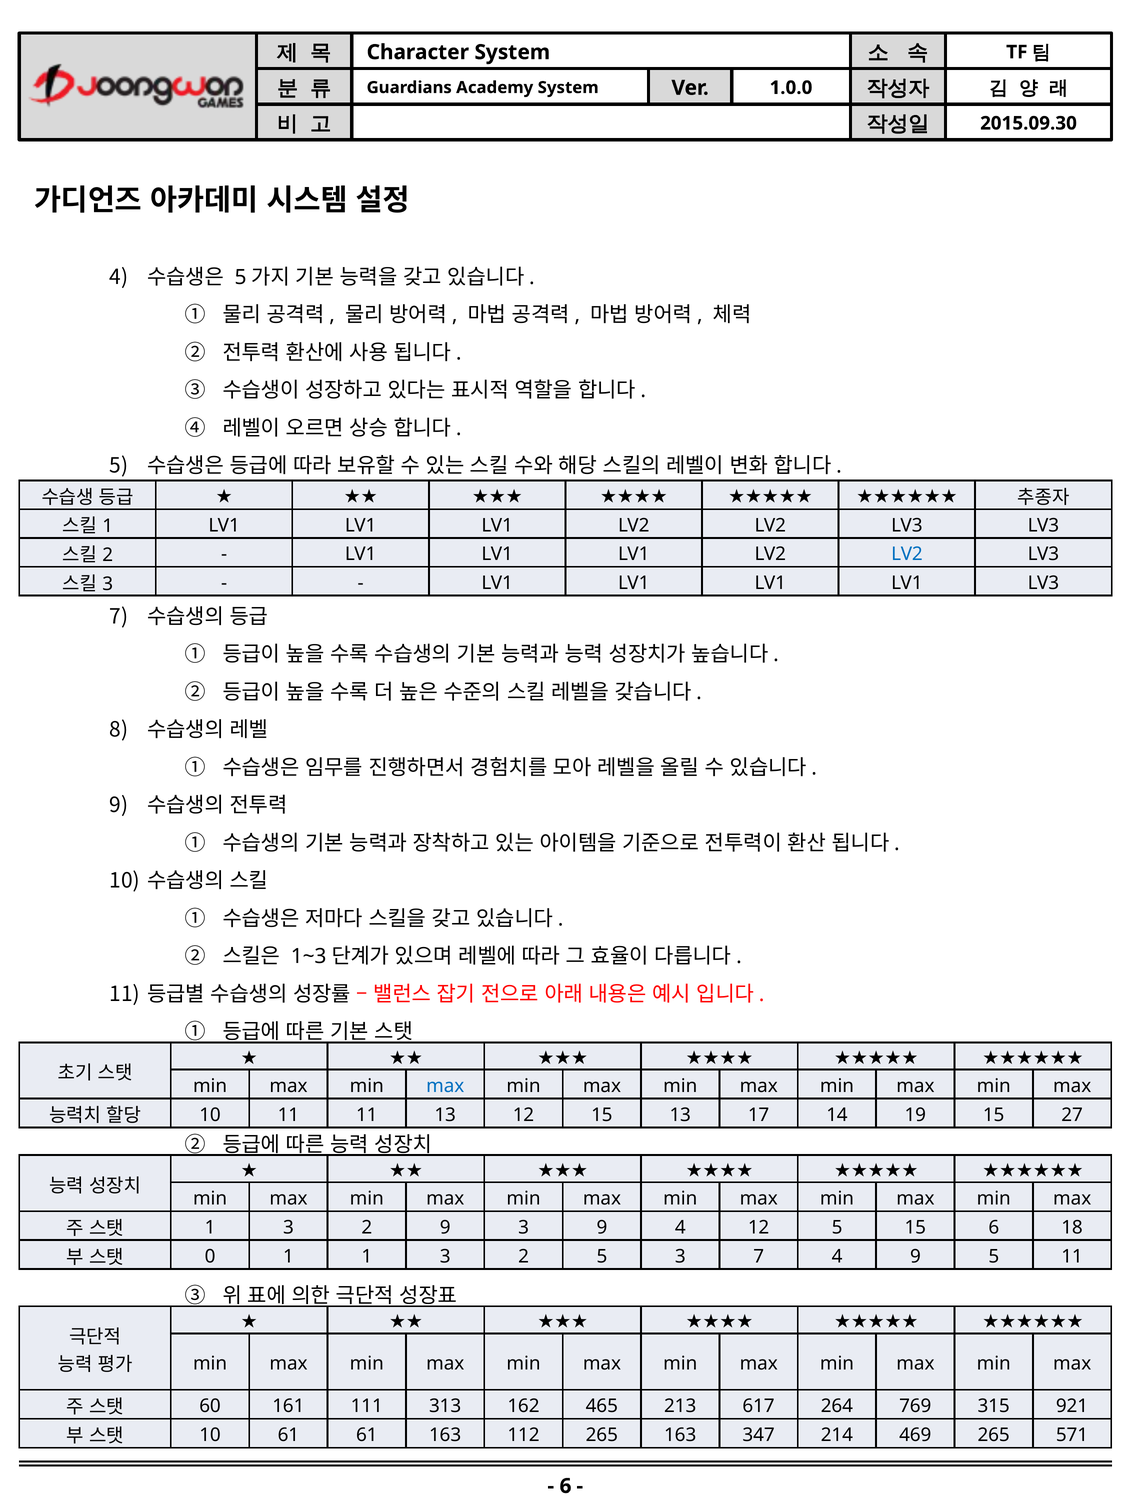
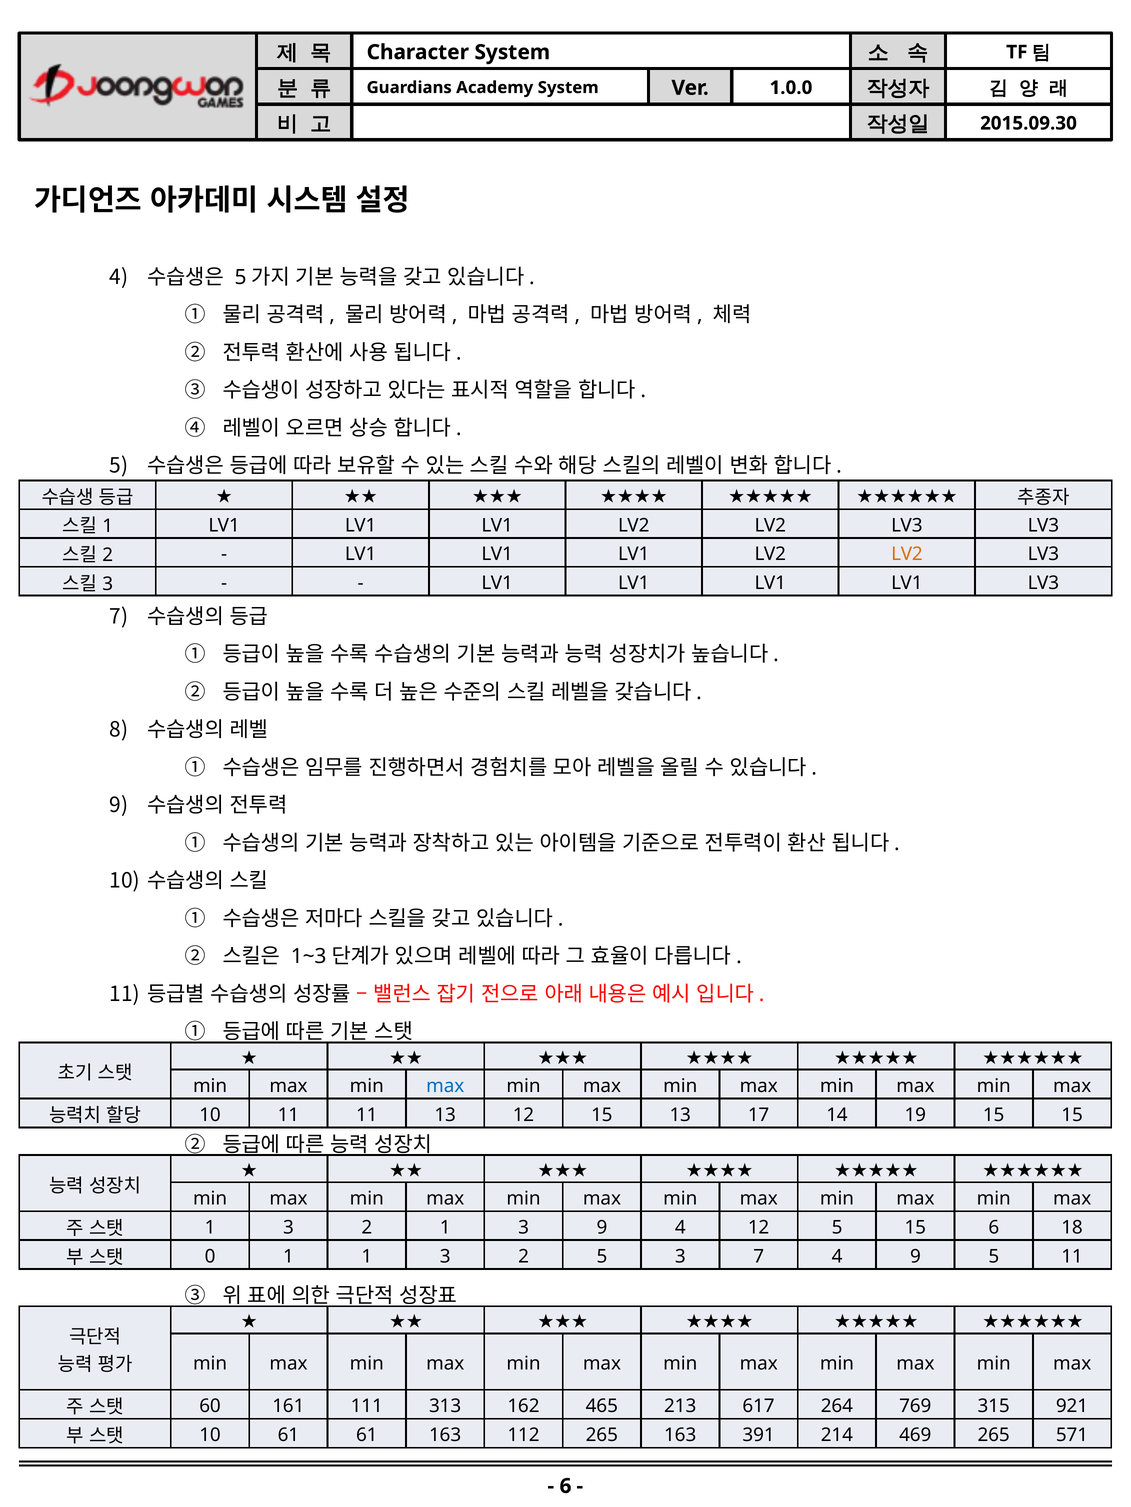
LV2 colour: blue -> orange (907, 555)
15 27: 27 -> 15 (1072, 1116)
2 9: 9 -> 1 (445, 1228)
347: 347 -> 391 (759, 1436)
